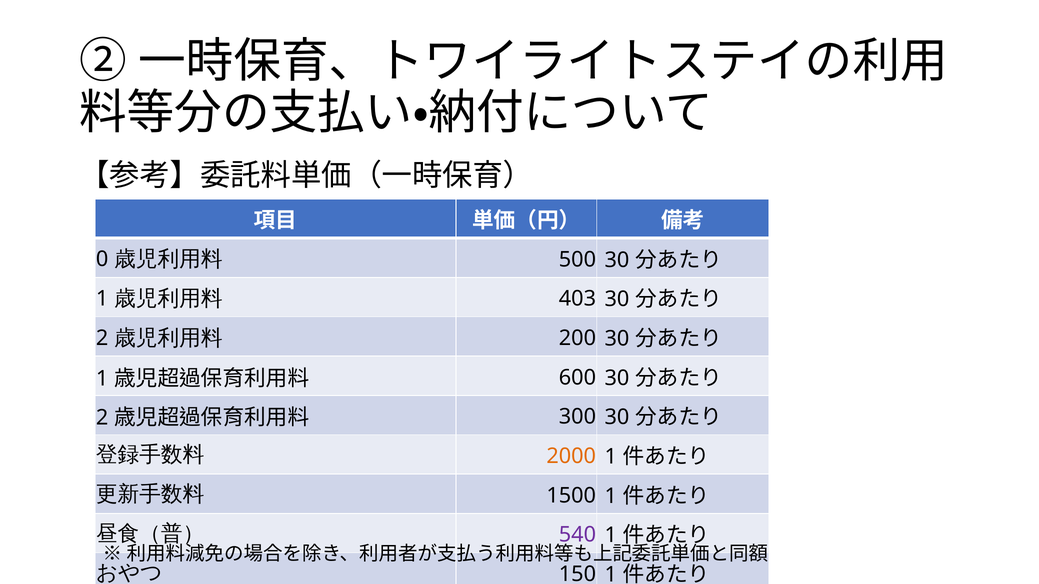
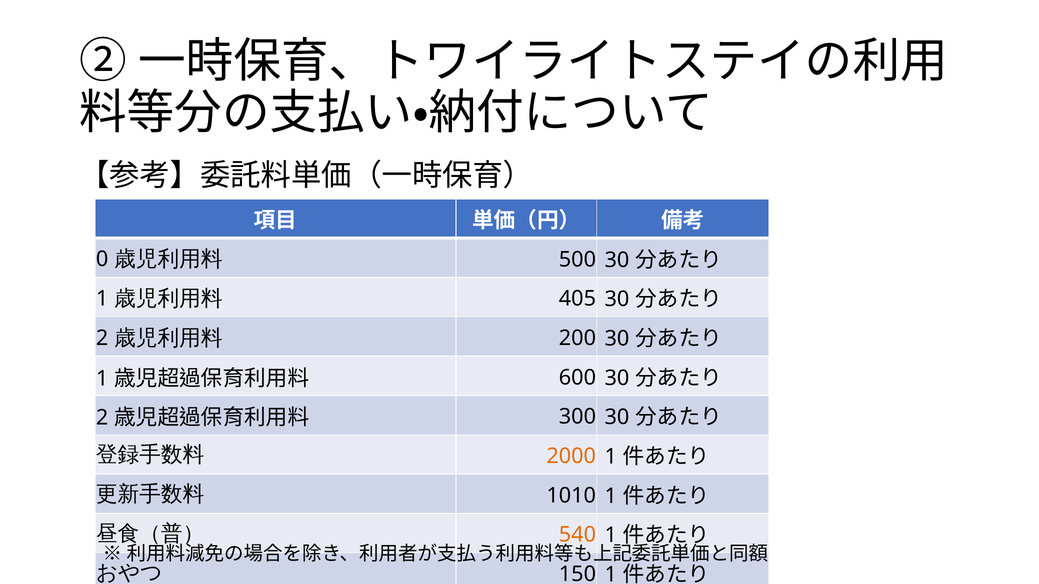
403: 403 -> 405 (577, 299)
1500: 1500 -> 1010 (571, 496)
540 colour: purple -> orange (577, 535)
